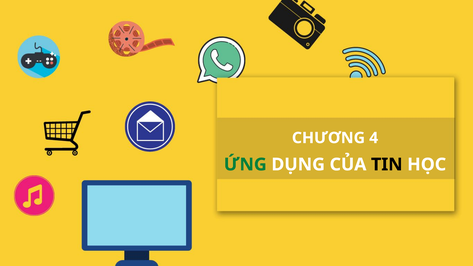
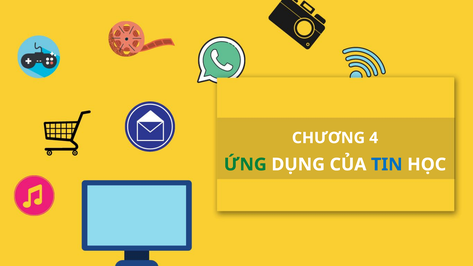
TIN colour: black -> blue (387, 165)
